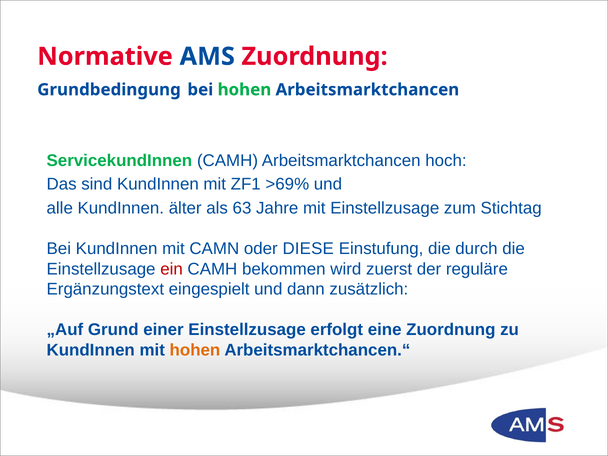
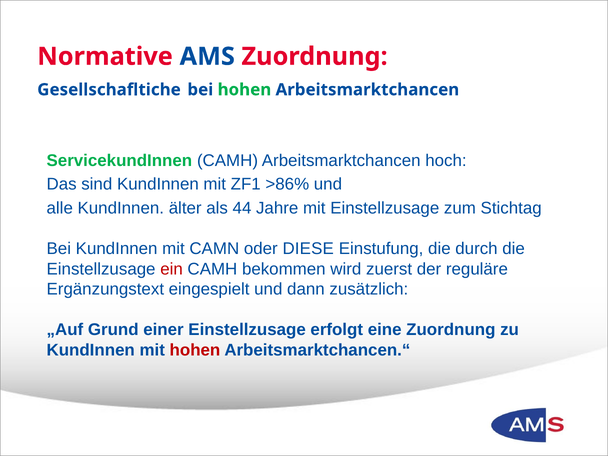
Grundbedingung: Grundbedingung -> Gesellschafltiche (109, 90)
>69%: >69% -> >86% (287, 184)
63: 63 -> 44 (242, 208)
hohen colour: orange -> red (195, 350)
